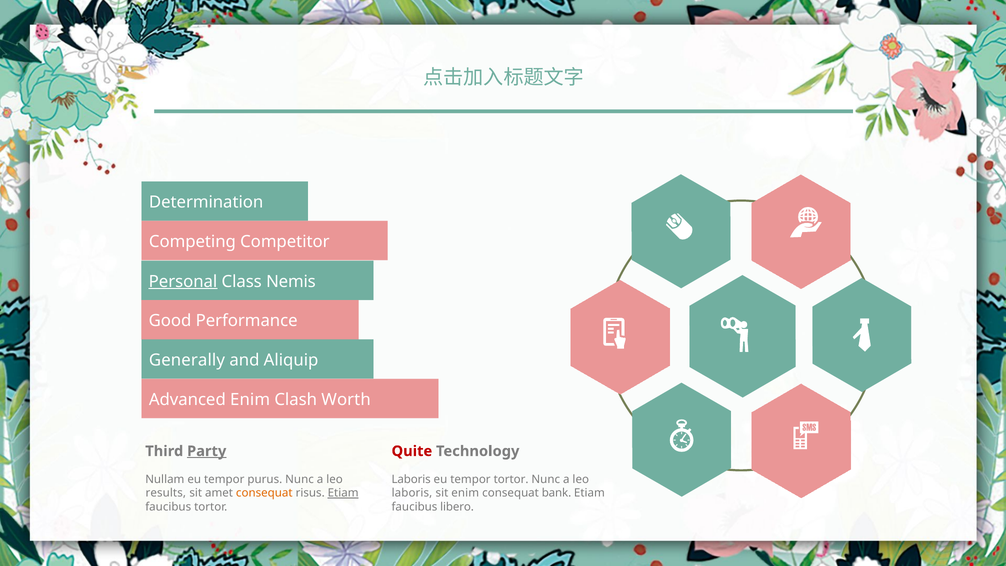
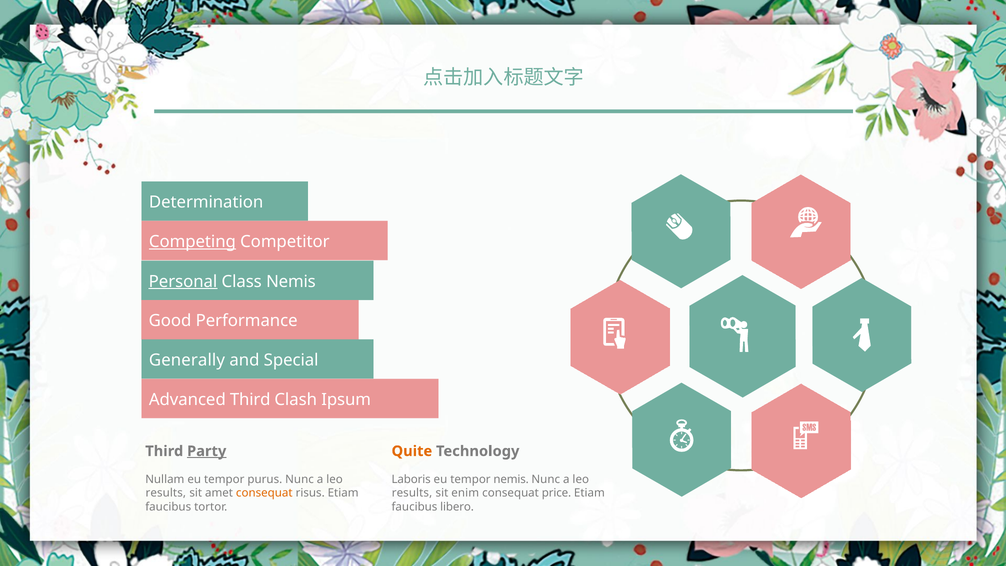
Competing underline: none -> present (192, 242)
Aliquip: Aliquip -> Special (291, 360)
Advanced Enim: Enim -> Third (250, 400)
Worth: Worth -> Ipsum (346, 400)
Quite colour: red -> orange (412, 451)
tempor tortor: tortor -> nemis (511, 479)
Etiam underline: present -> none (343, 493)
laboris: laboris -> results (412, 493)
bank: bank -> price (556, 493)
